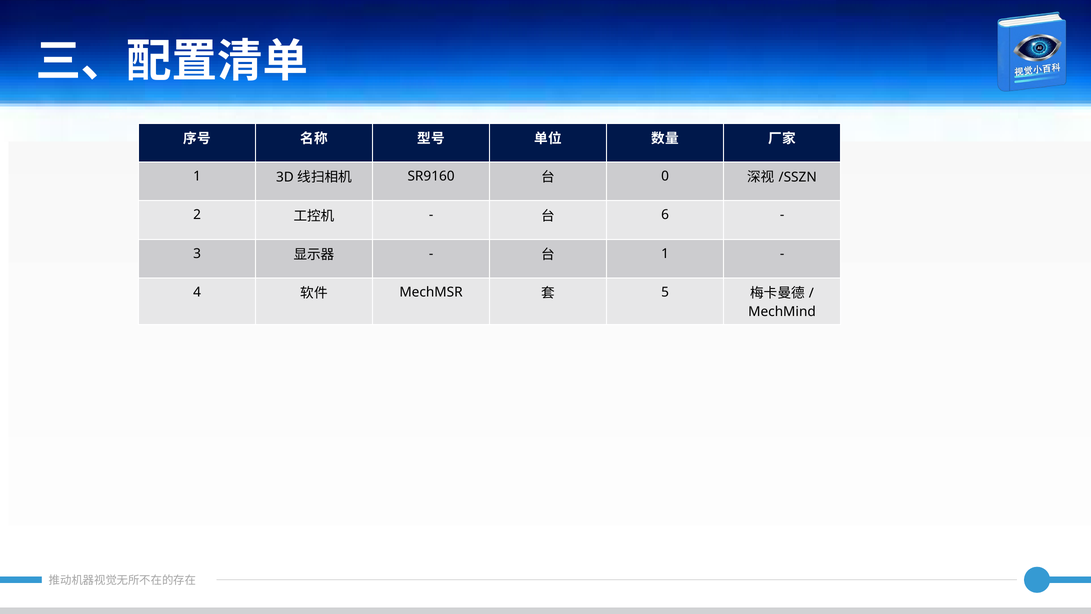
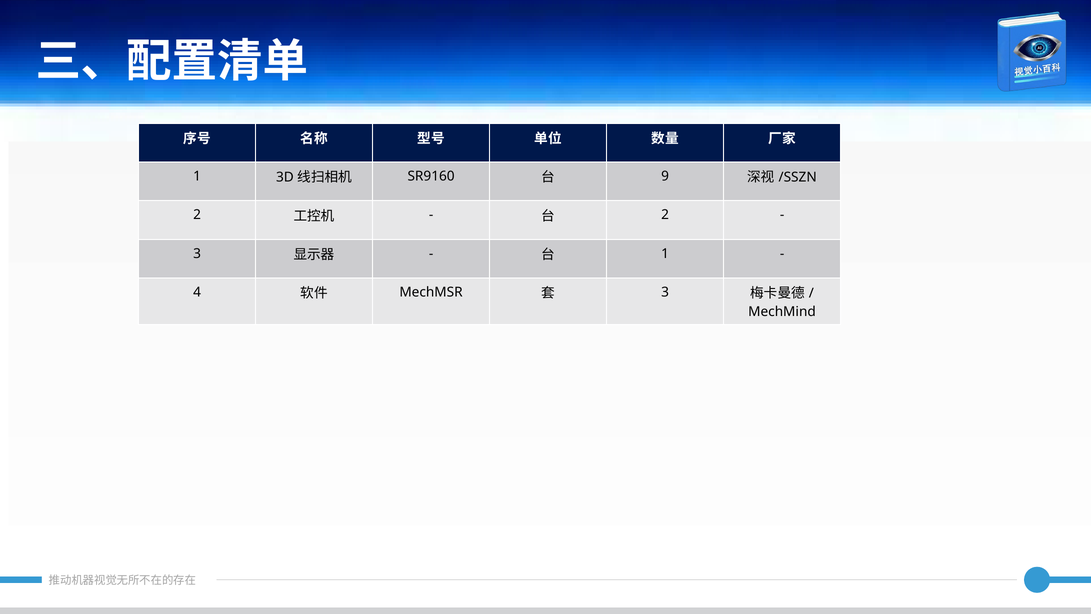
0: 0 -> 9 (665, 176)
6: 6 -> 2 (665, 215)
5: 5 -> 3 (665, 292)
